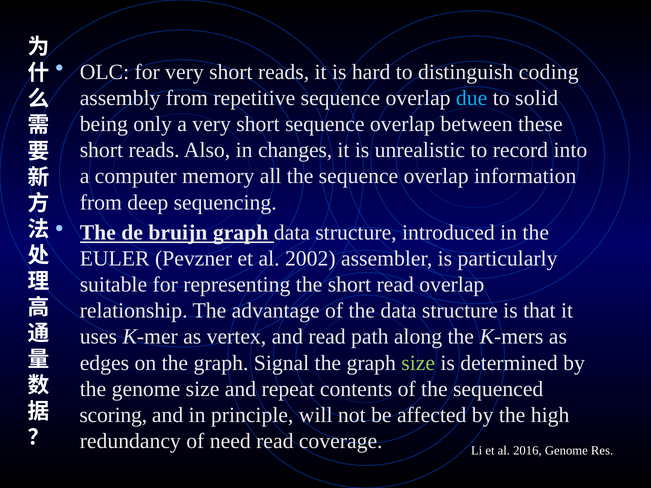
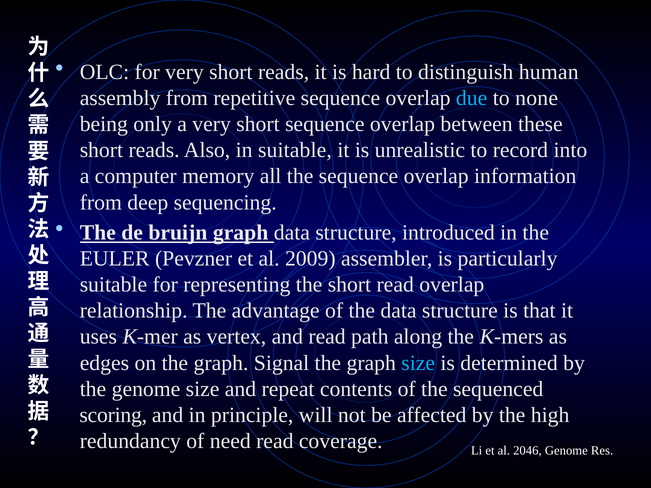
coding: coding -> human (549, 72)
solid: solid -> none (537, 98)
in changes: changes -> suitable (295, 150)
2002: 2002 -> 2009 (310, 259)
size colour: light green -> light blue (418, 363)
2016: 2016 -> 2046 (527, 451)
